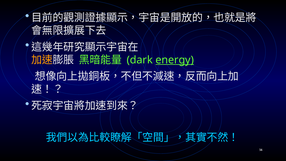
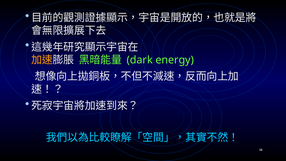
energy underline: present -> none (175, 60)
